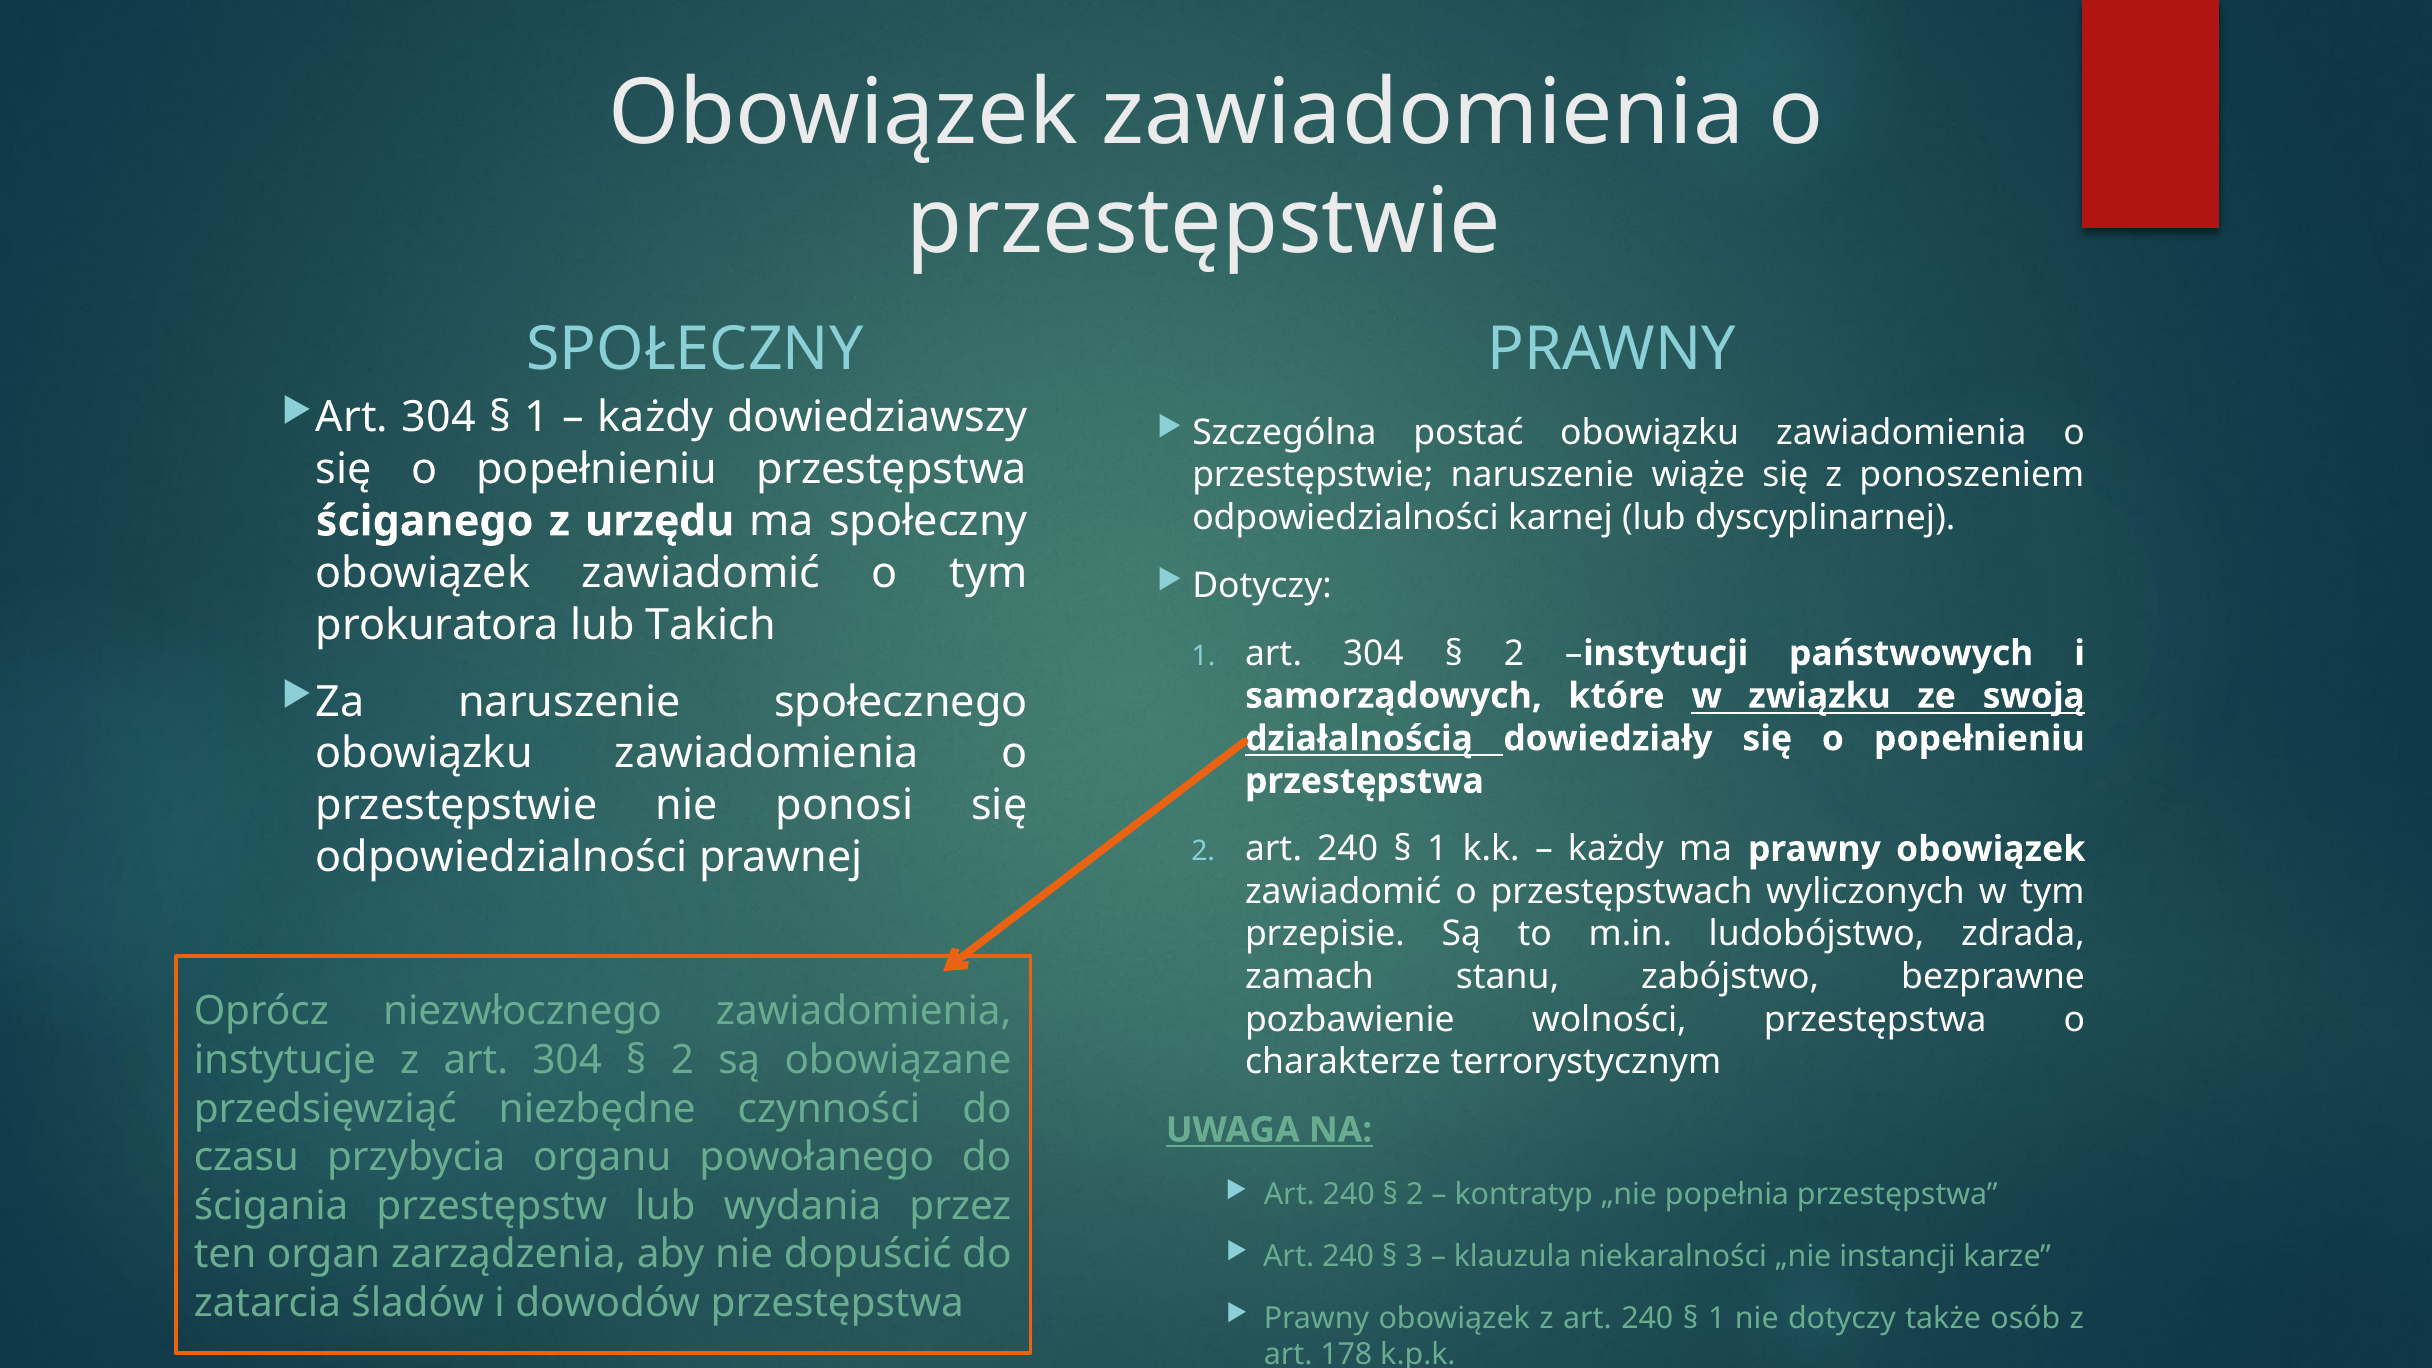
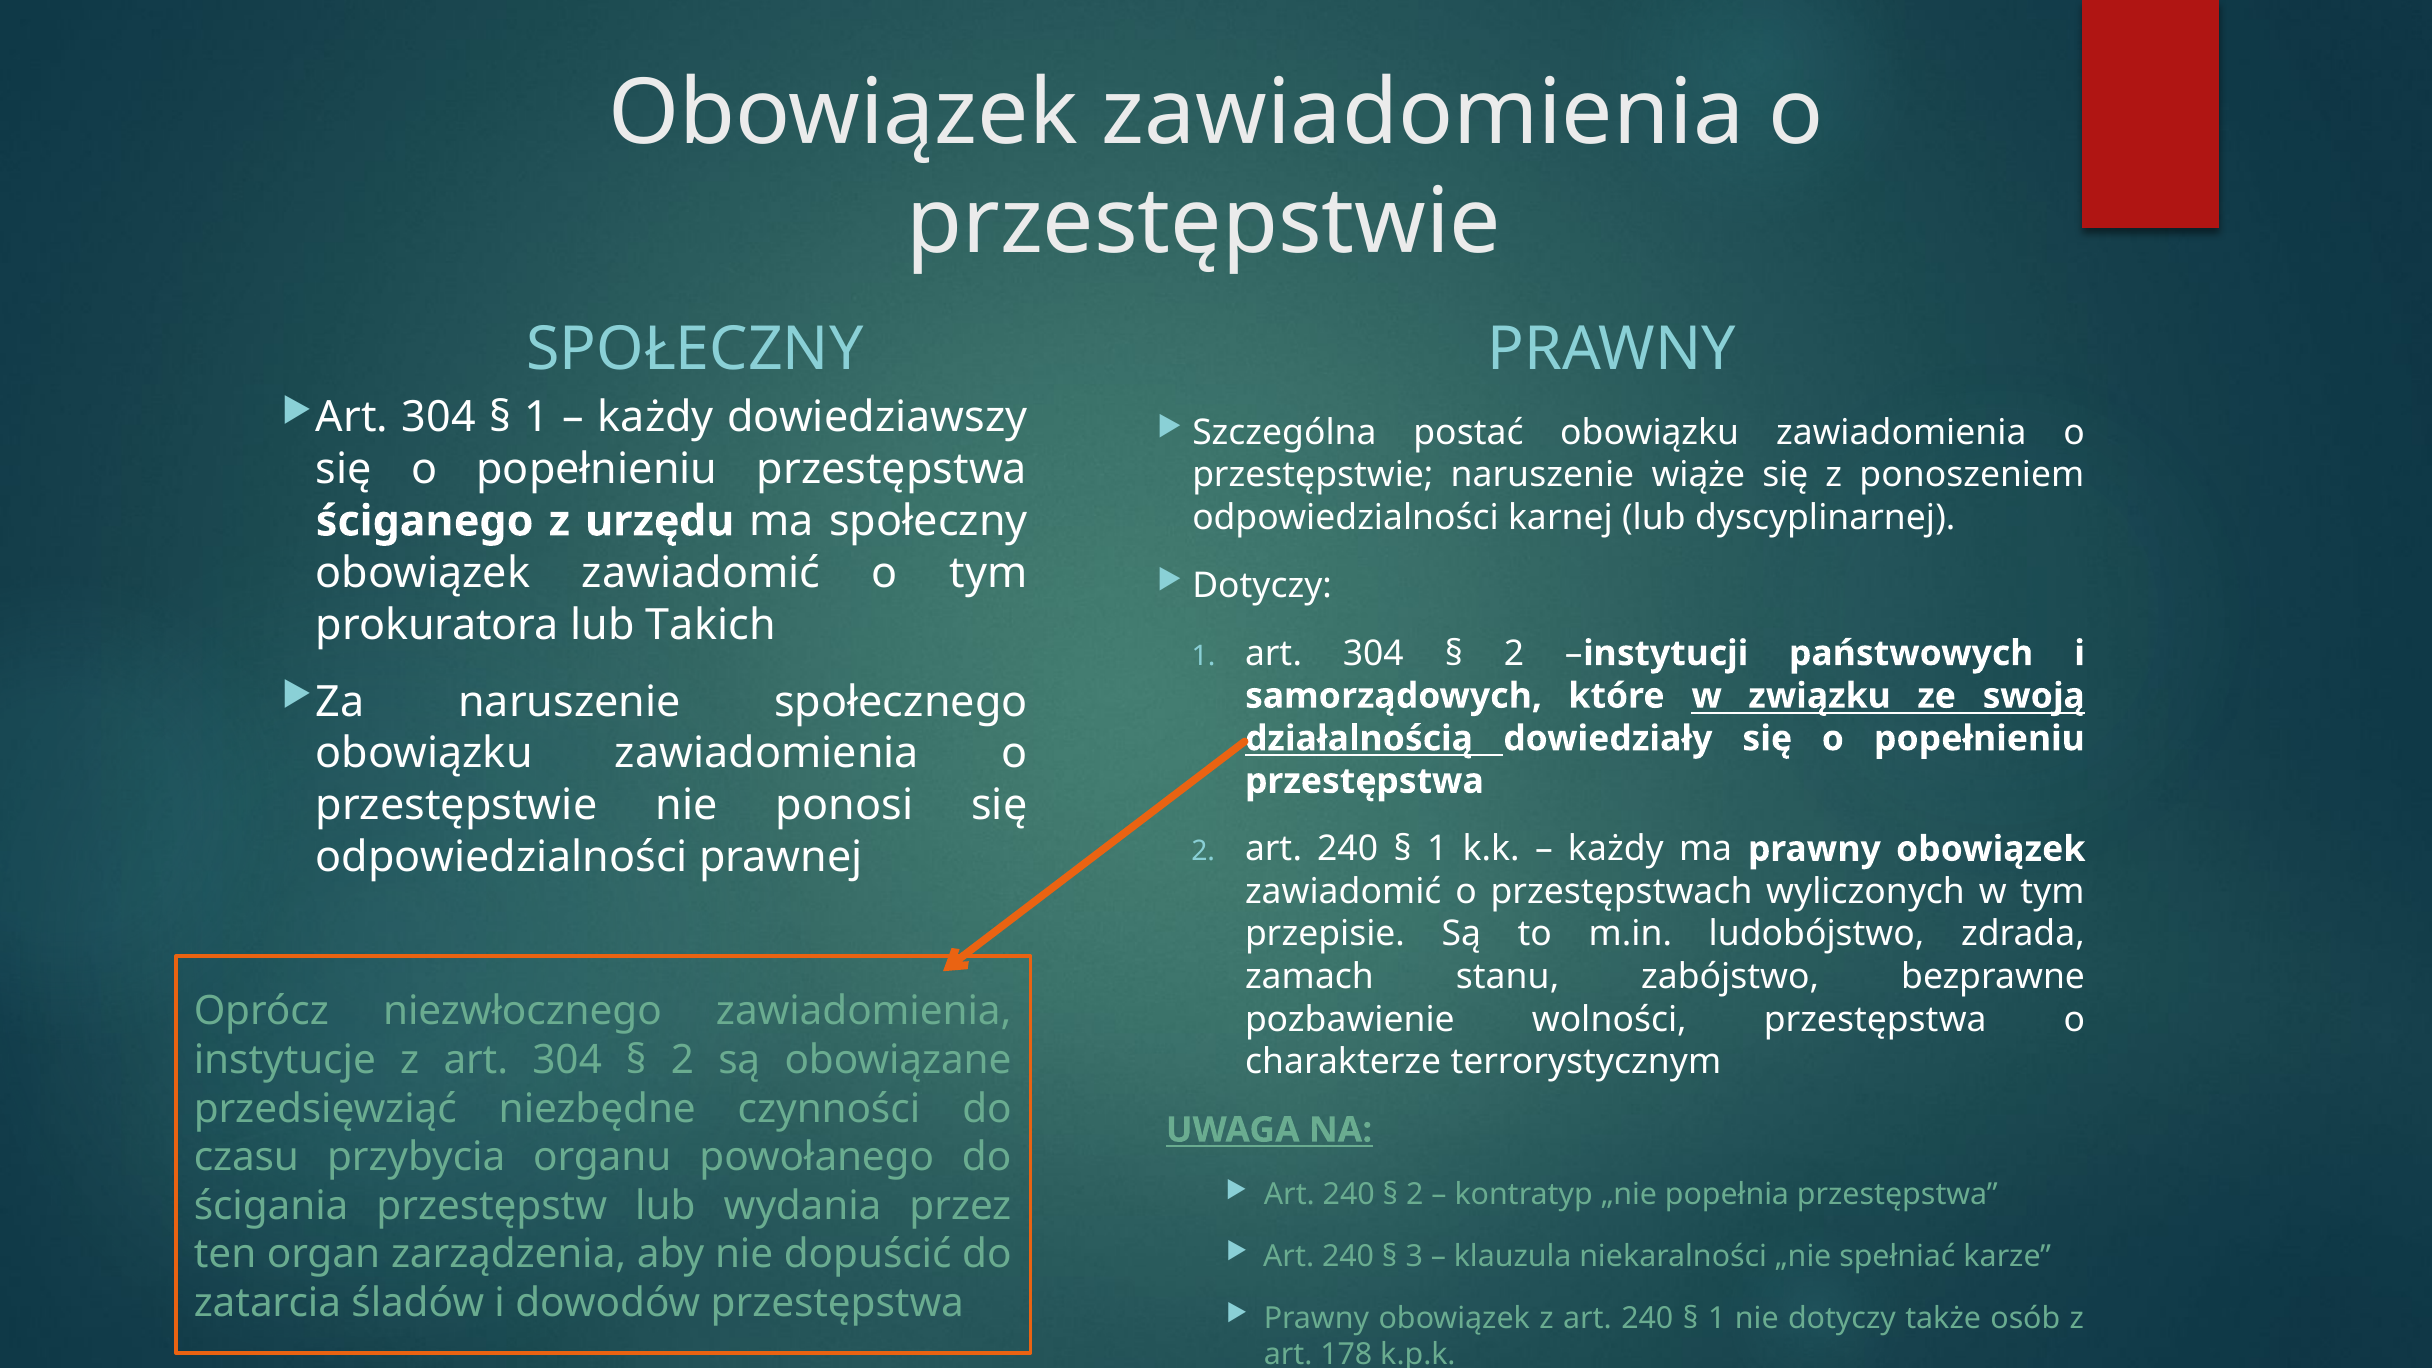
instancji: instancji -> spełniać (1897, 1256)
